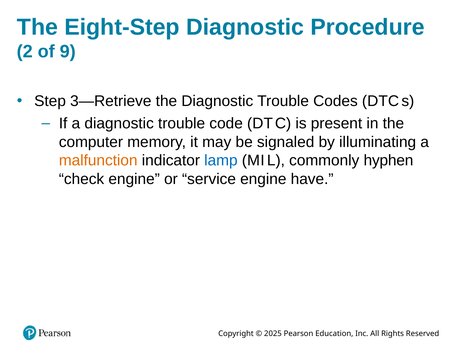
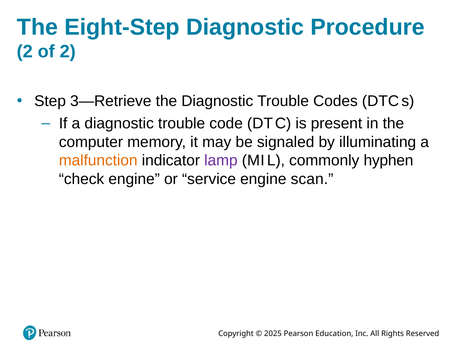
of 9: 9 -> 2 (68, 51)
lamp colour: blue -> purple (221, 160)
have: have -> scan (312, 179)
